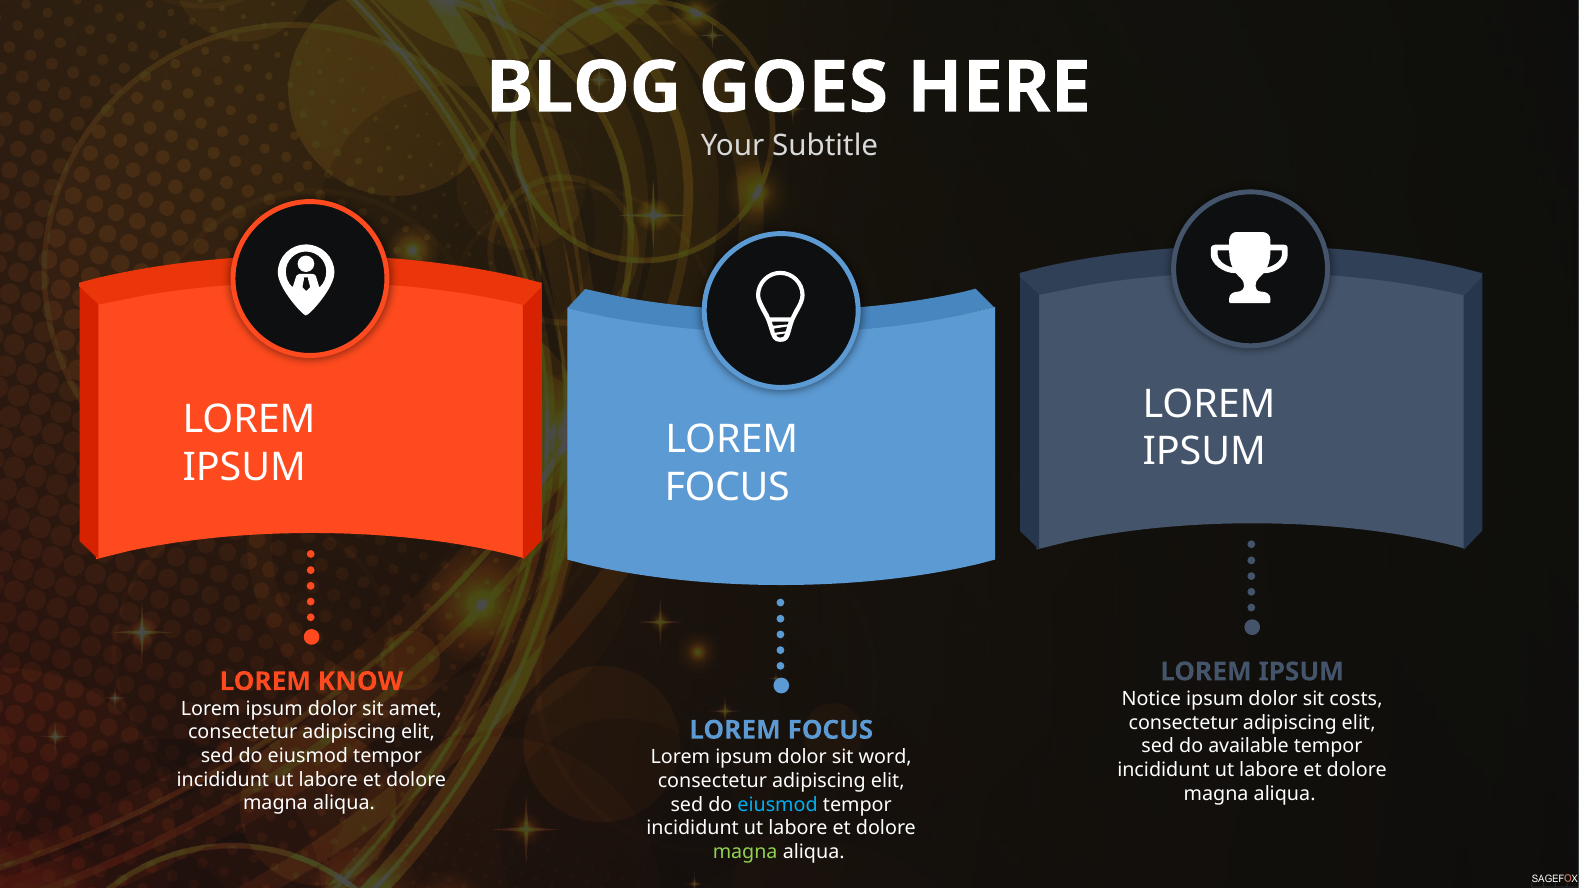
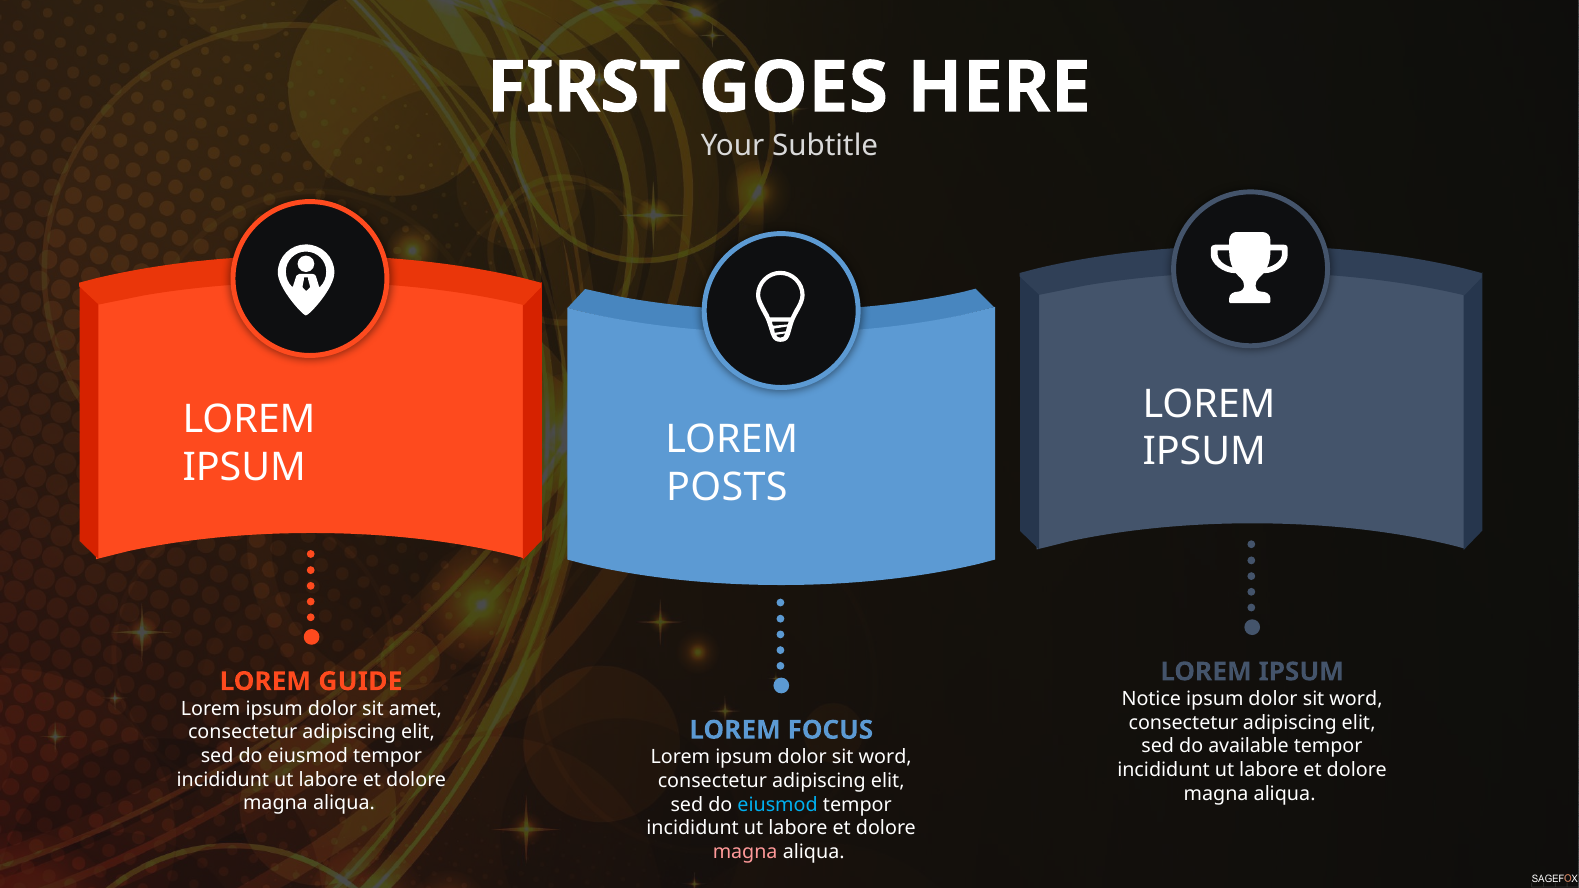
BLOG: BLOG -> FIRST (584, 88)
FOCUS: FOCUS -> POSTS (727, 487)
KNOW: KNOW -> GUIDE (360, 682)
costs: costs -> word (1356, 699)
magna colour: light green -> pink (745, 852)
